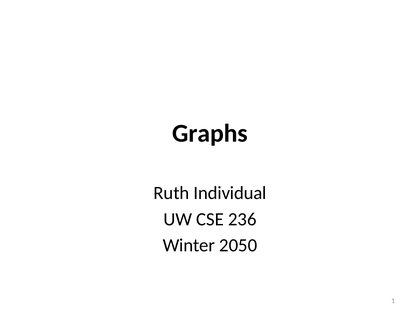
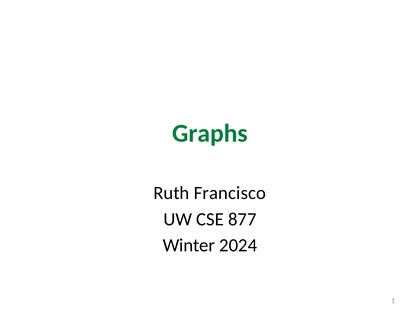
Graphs colour: black -> green (210, 133)
Individual: Individual -> Francisco (230, 193)
236: 236 -> 877 (242, 219)
2050: 2050 -> 2024 (238, 245)
